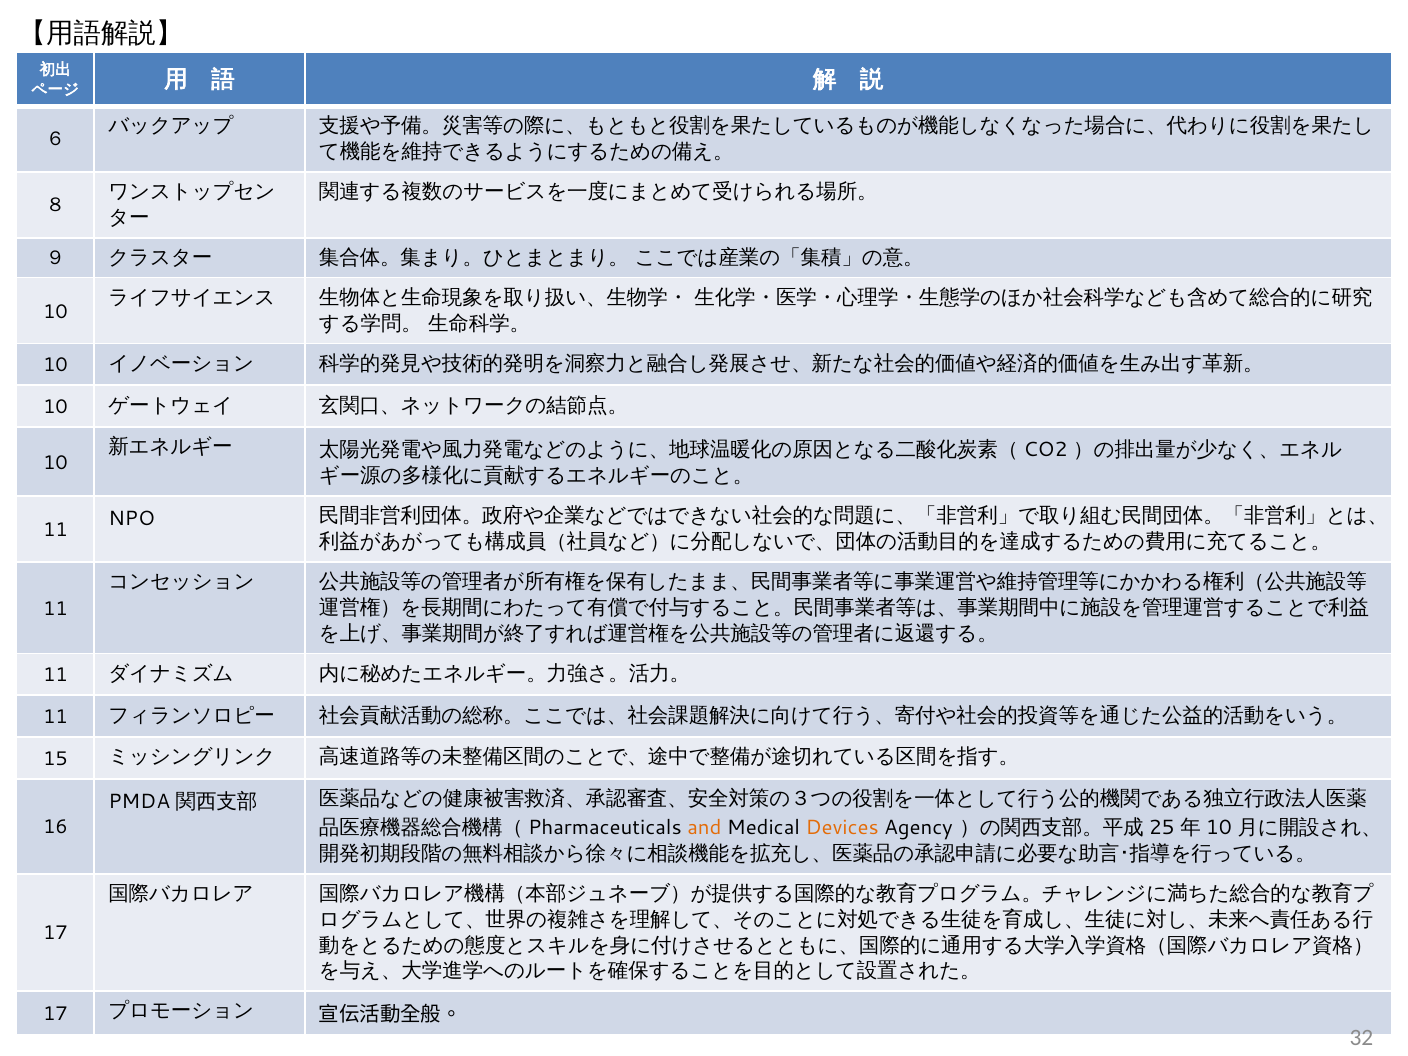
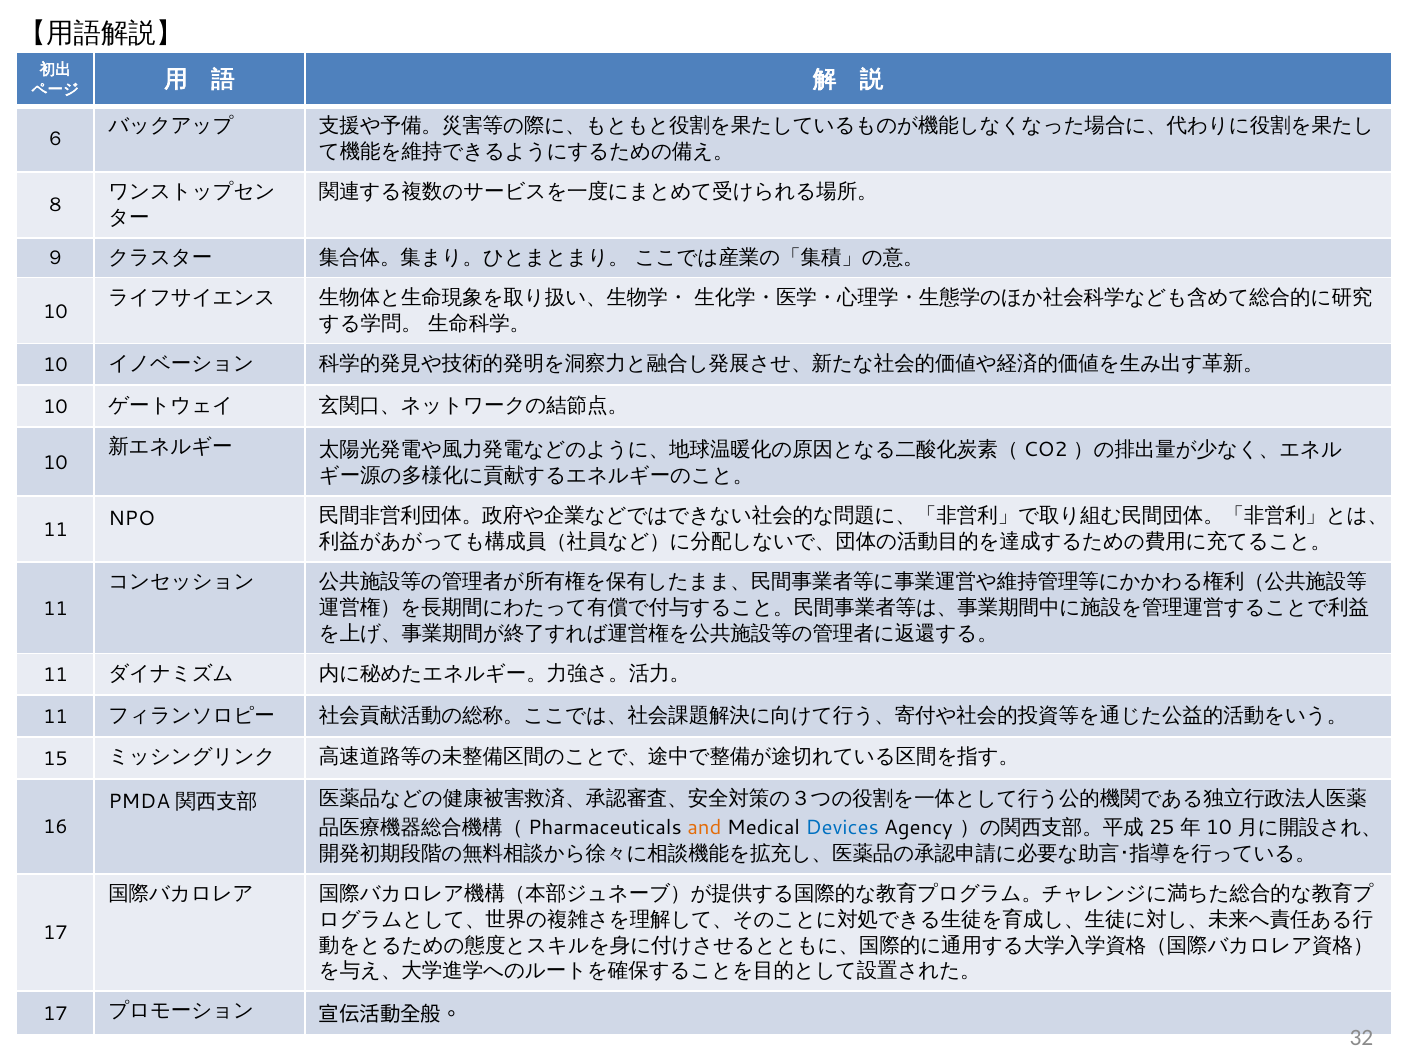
Devices colour: orange -> blue (842, 827)
